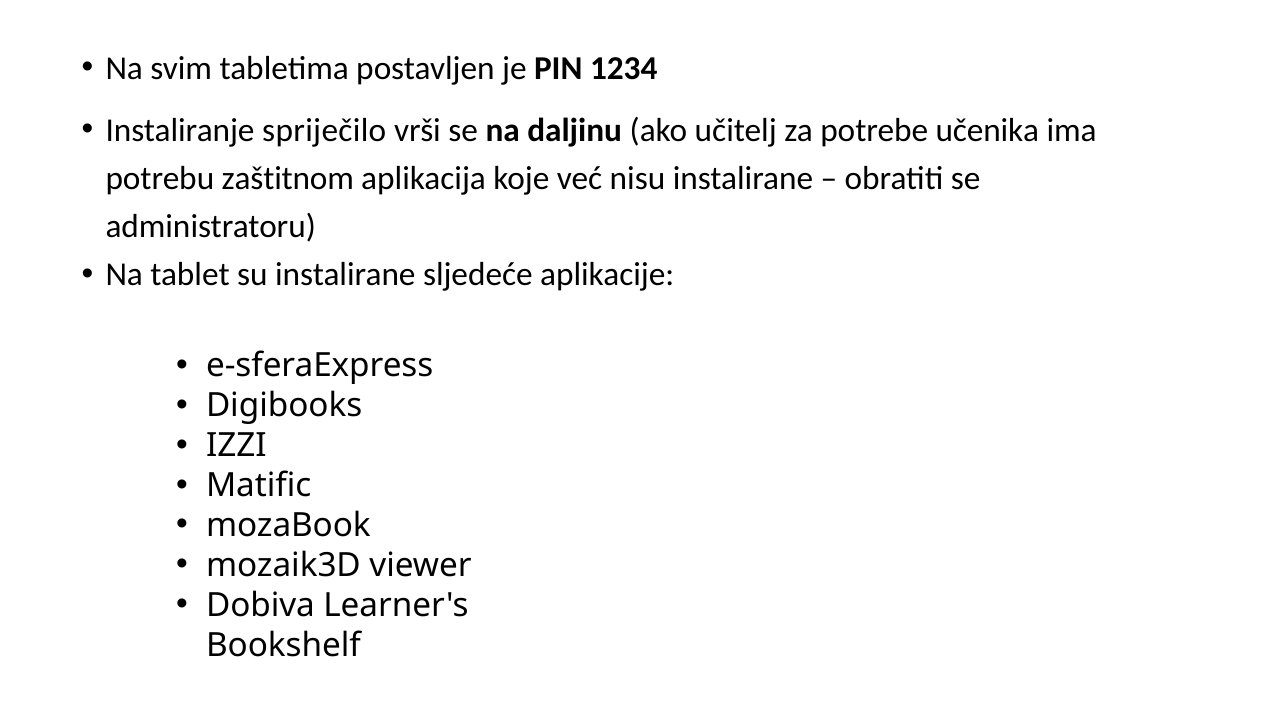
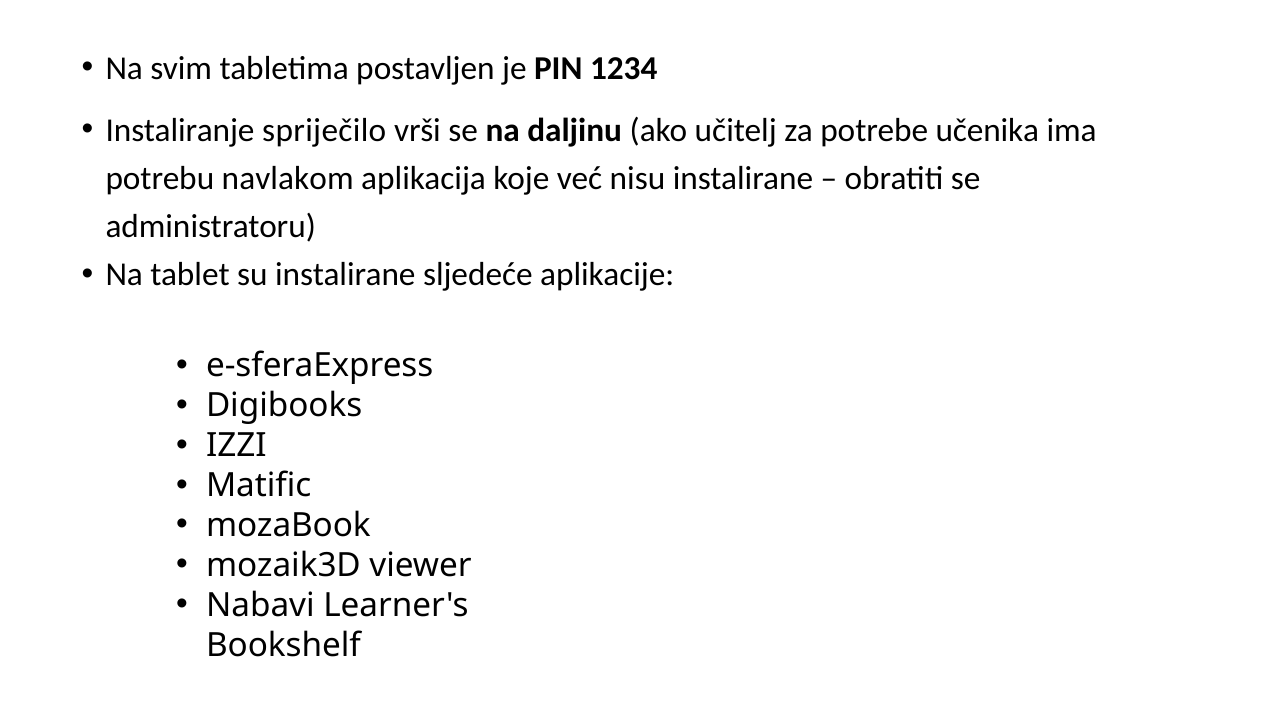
zaštitnom: zaštitnom -> navlakom (288, 178)
Dobiva: Dobiva -> Nabavi (260, 605)
